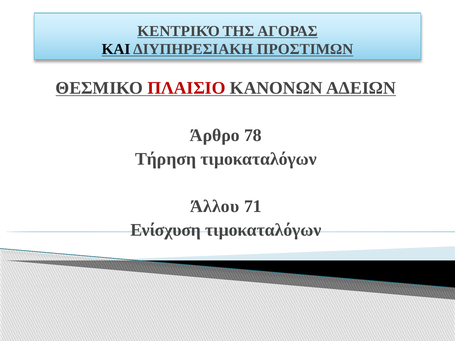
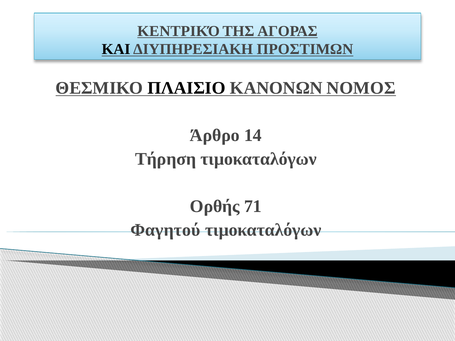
ΠΛΑΙΣΙΟ colour: red -> black (187, 88)
ΑΔΕΙΩΝ: ΑΔΕΙΩΝ -> ΝΟΜΟΣ (361, 88)
78: 78 -> 14 (253, 135)
Άλλου: Άλλου -> Ορθής (215, 207)
Ενίσχυση: Ενίσχυση -> Φαγητού (165, 230)
